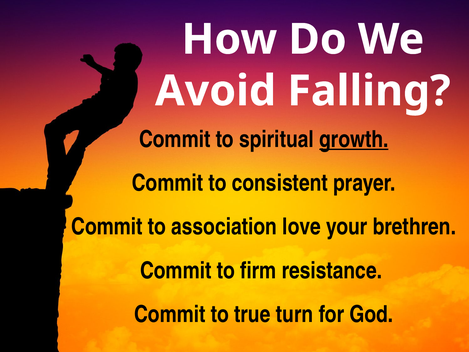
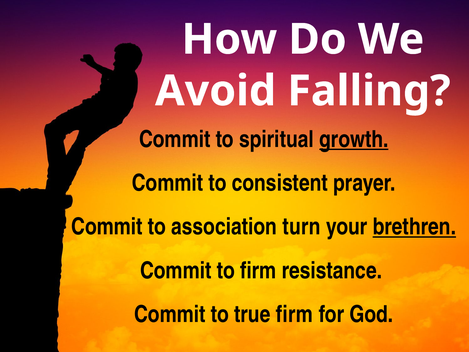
love: love -> turn (301, 227)
brethren underline: none -> present (414, 227)
true turn: turn -> firm (294, 314)
